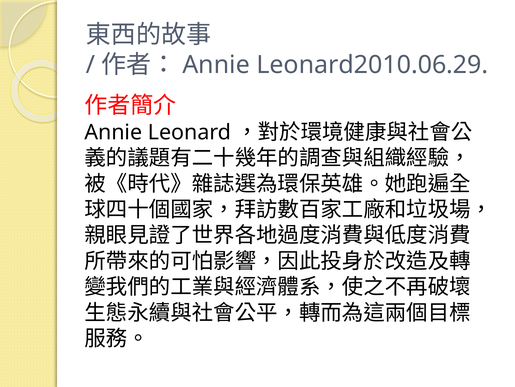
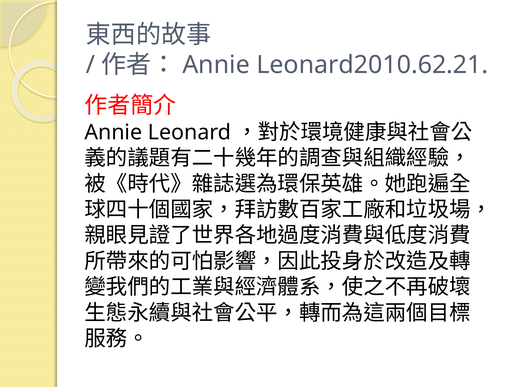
Leonard2010.06.29: Leonard2010.06.29 -> Leonard2010.62.21 (372, 65)
